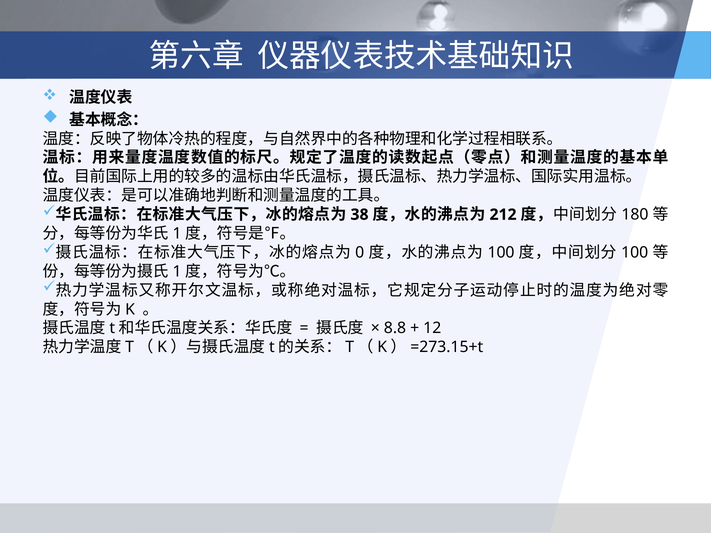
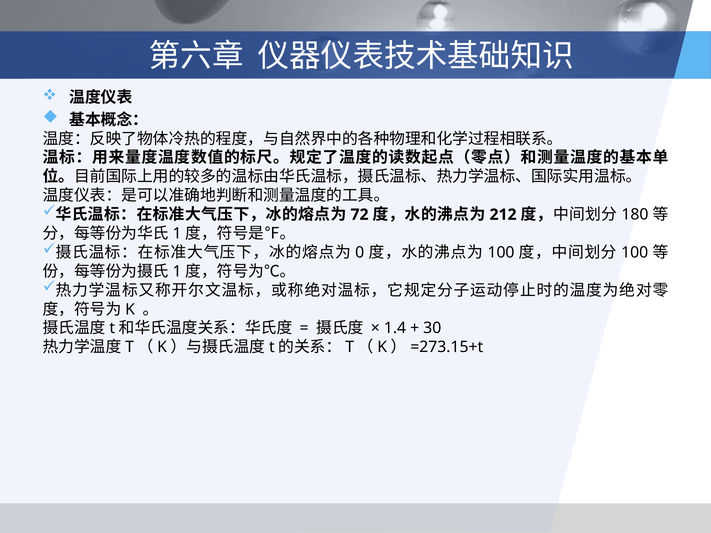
38: 38 -> 72 (360, 215)
8.8: 8.8 -> 1.4 (395, 328)
12: 12 -> 30 (432, 328)
